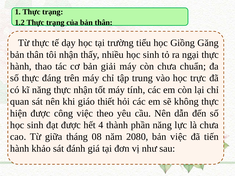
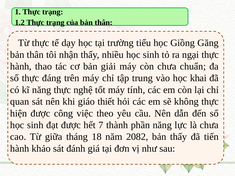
trực: trực -> khai (198, 78)
thực nhận: nhận -> nghệ (83, 90)
4: 4 -> 7 (101, 125)
08: 08 -> 18 (97, 137)
2080: 2080 -> 2082 (137, 137)
bản việc: việc -> thấy (179, 137)
